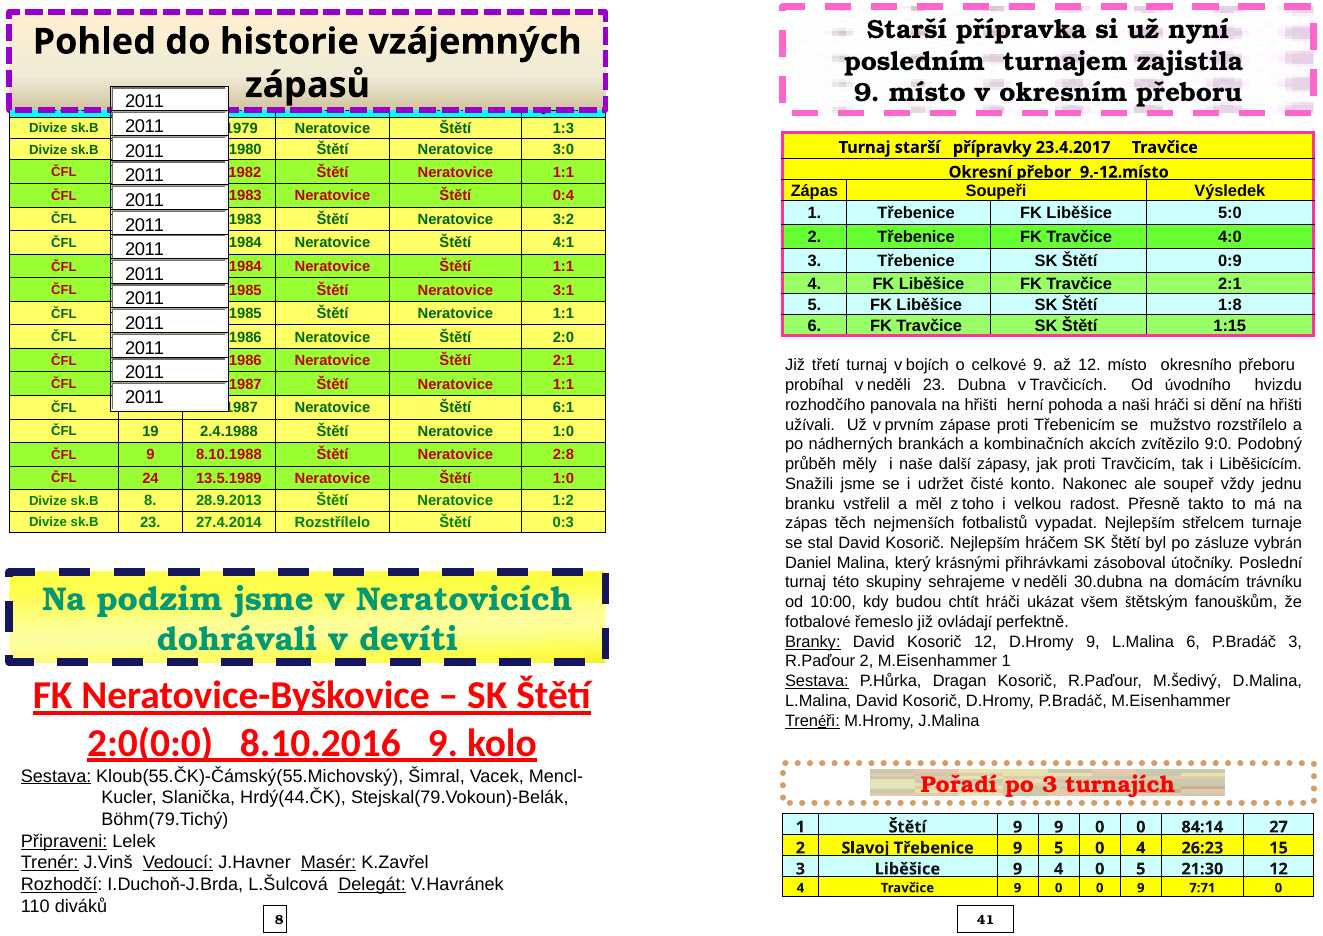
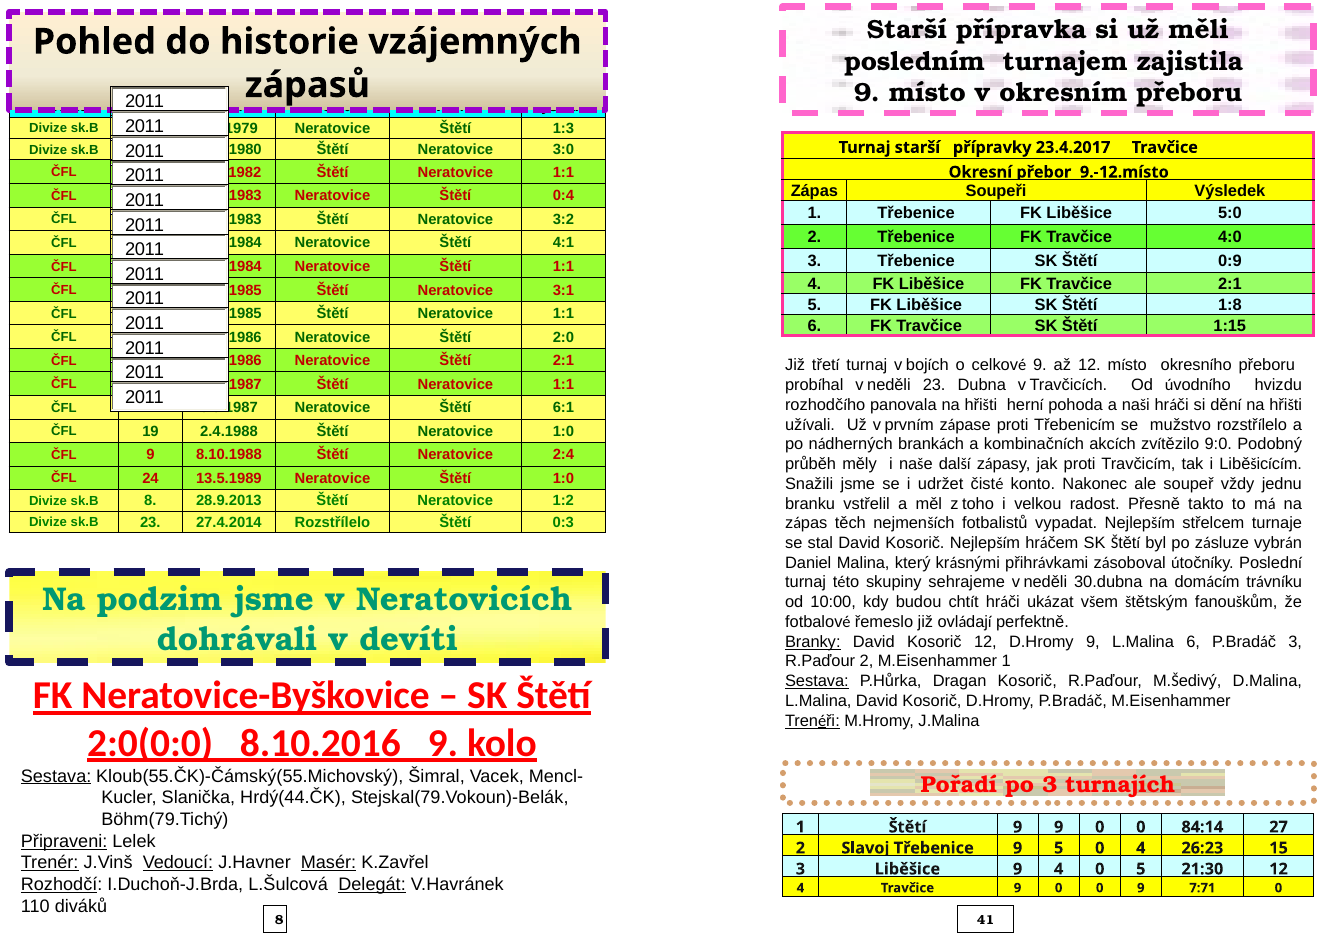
nyní: nyní -> měli (1199, 30)
2:8: 2:8 -> 2:4 (563, 455)
